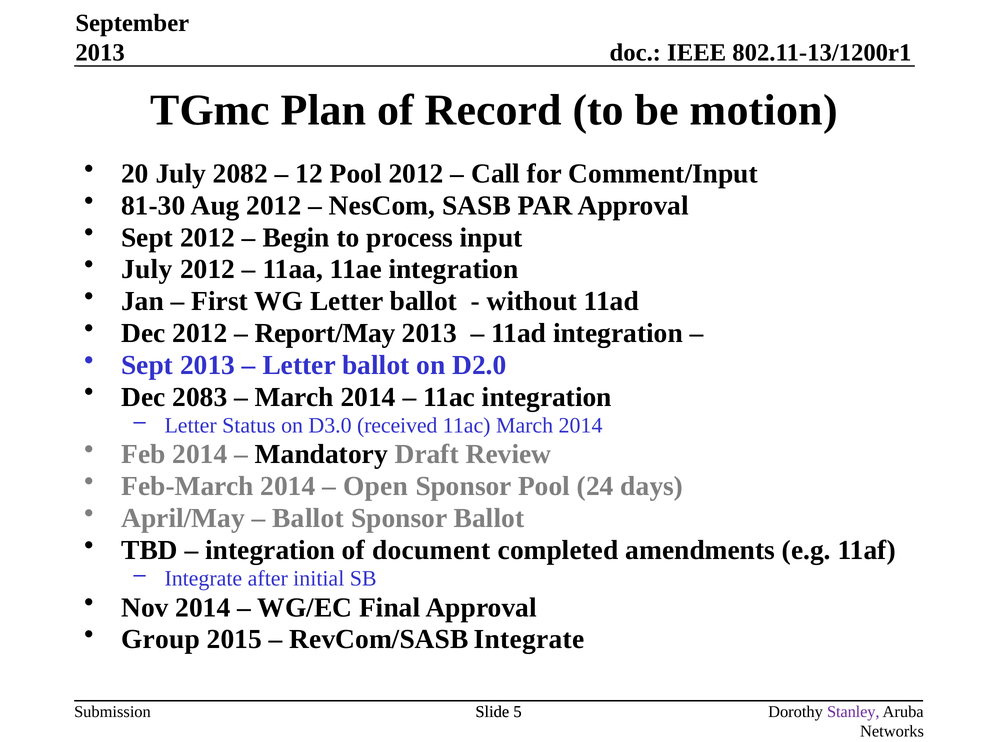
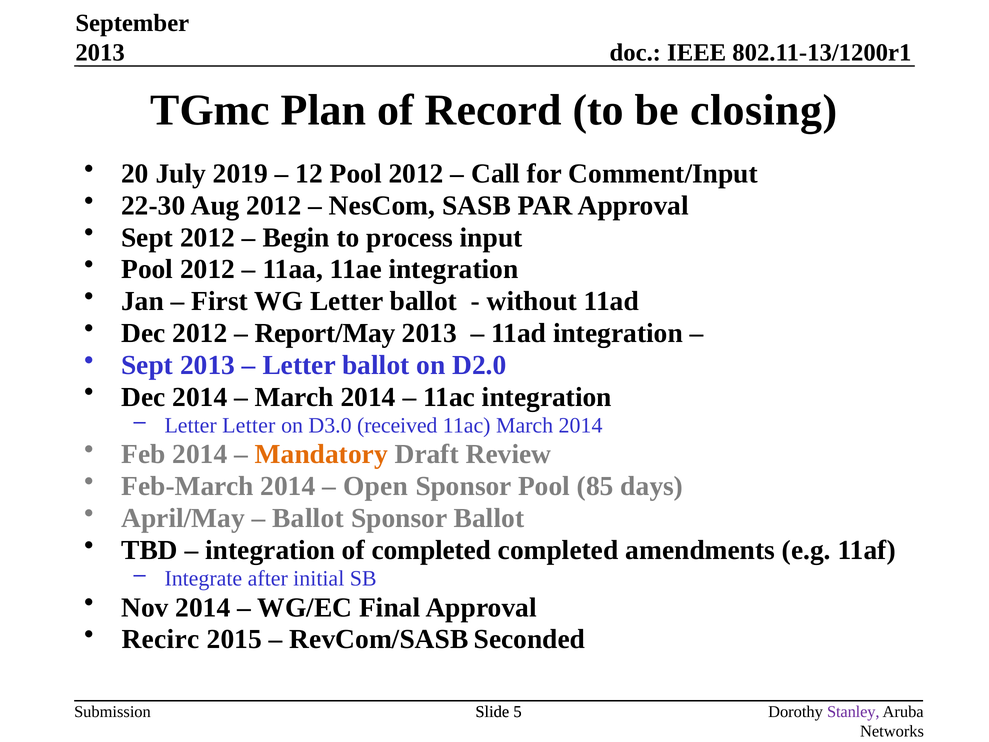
motion: motion -> closing (764, 110)
2082: 2082 -> 2019 (240, 174)
81-30: 81-30 -> 22-30 (153, 206)
July: July -> Pool (147, 269)
Dec 2083: 2083 -> 2014 (200, 397)
Letter Status: Status -> Letter (249, 425)
Mandatory colour: black -> orange (321, 454)
24: 24 -> 85 (595, 486)
of document: document -> completed (431, 550)
Group: Group -> Recirc (161, 639)
RevCom/SASB Integrate: Integrate -> Seconded (529, 639)
